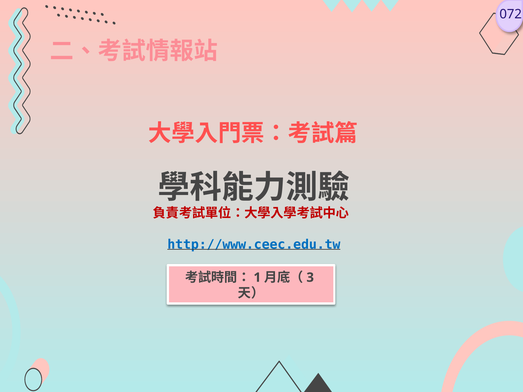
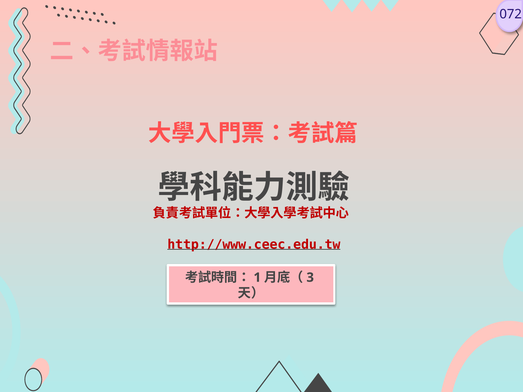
http://www.ceec.edu.tw colour: blue -> red (254, 245)
